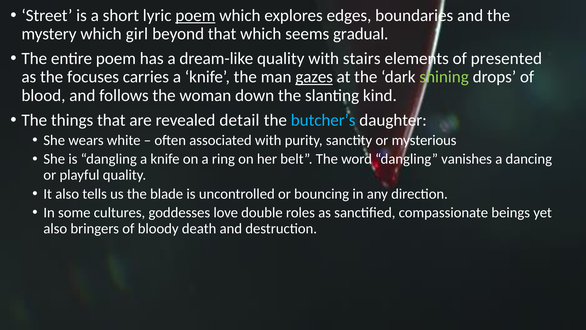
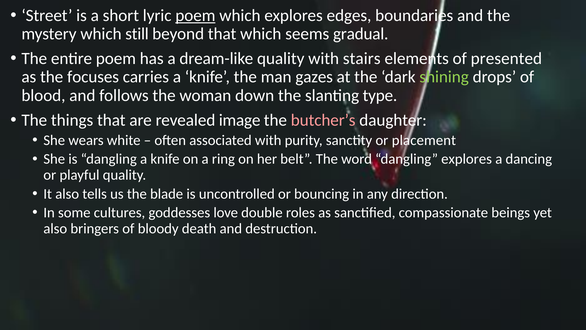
girl: girl -> still (137, 34)
gazes underline: present -> none (314, 77)
kind: kind -> type (380, 95)
detail: detail -> image (240, 120)
butcher’s colour: light blue -> pink (323, 120)
mysterious: mysterious -> placement (424, 140)
dangling vanishes: vanishes -> explores (467, 159)
